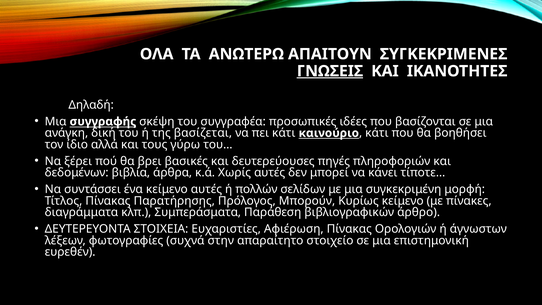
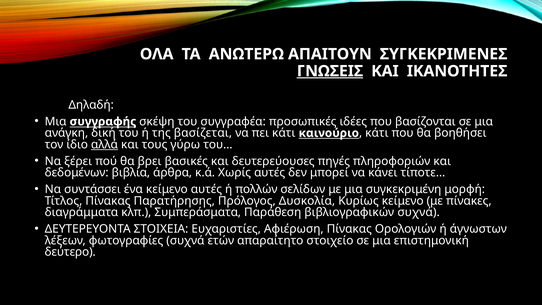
αλλά underline: none -> present (104, 145)
Μπορούν: Μπορούν -> Δυσκολία (307, 201)
βιβλιογραφικών άρθρο: άρθρο -> συχνά (419, 212)
στην: στην -> ετών (221, 240)
ευρεθέν: ευρεθέν -> δεύτερο (70, 252)
